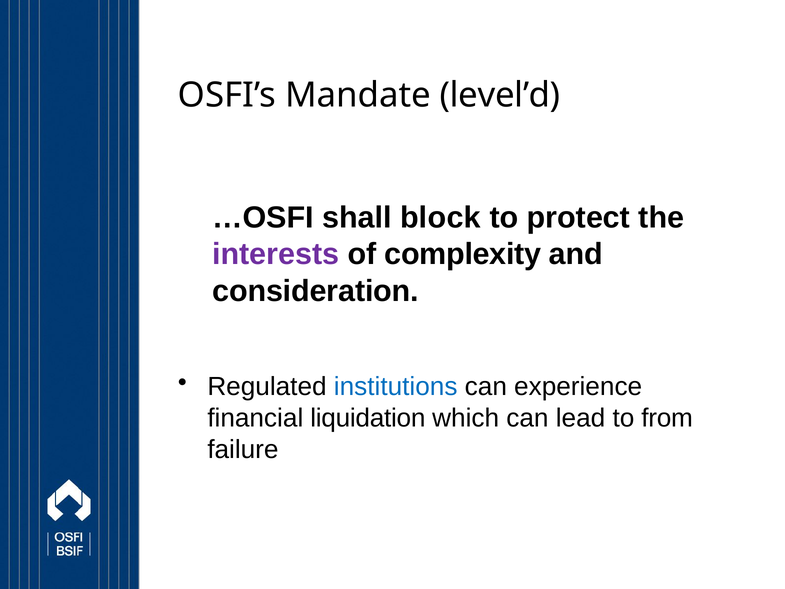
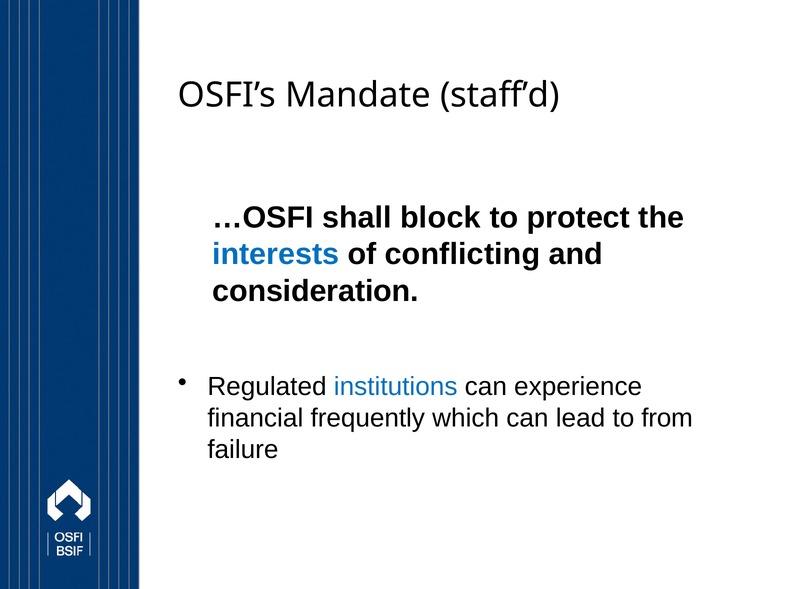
level’d: level’d -> staff’d (500, 95)
interests colour: purple -> blue (276, 254)
complexity: complexity -> conflicting (463, 254)
liquidation: liquidation -> frequently (368, 418)
